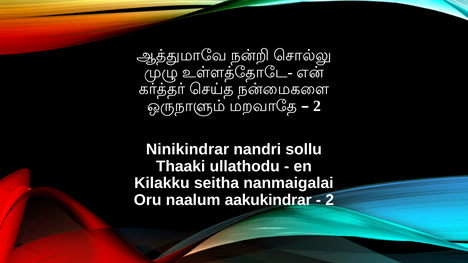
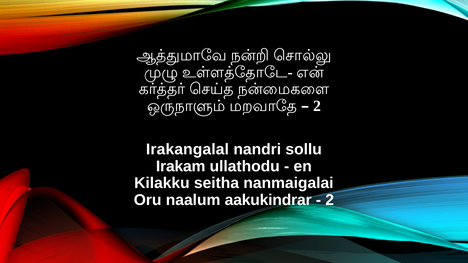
Ninikindrar: Ninikindrar -> Irakangalal (187, 149)
Thaaki: Thaaki -> Irakam (181, 166)
